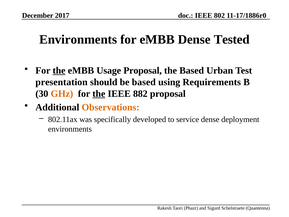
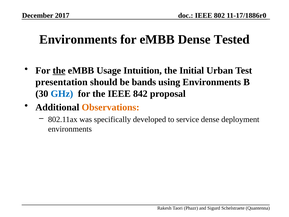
Usage Proposal: Proposal -> Intuition (143, 71)
the Based: Based -> Initial (192, 71)
be based: based -> bands (144, 82)
using Requirements: Requirements -> Environments (212, 82)
GHz colour: orange -> blue (62, 94)
the underline: present -> none (99, 94)
882: 882 -> 842 (140, 94)
